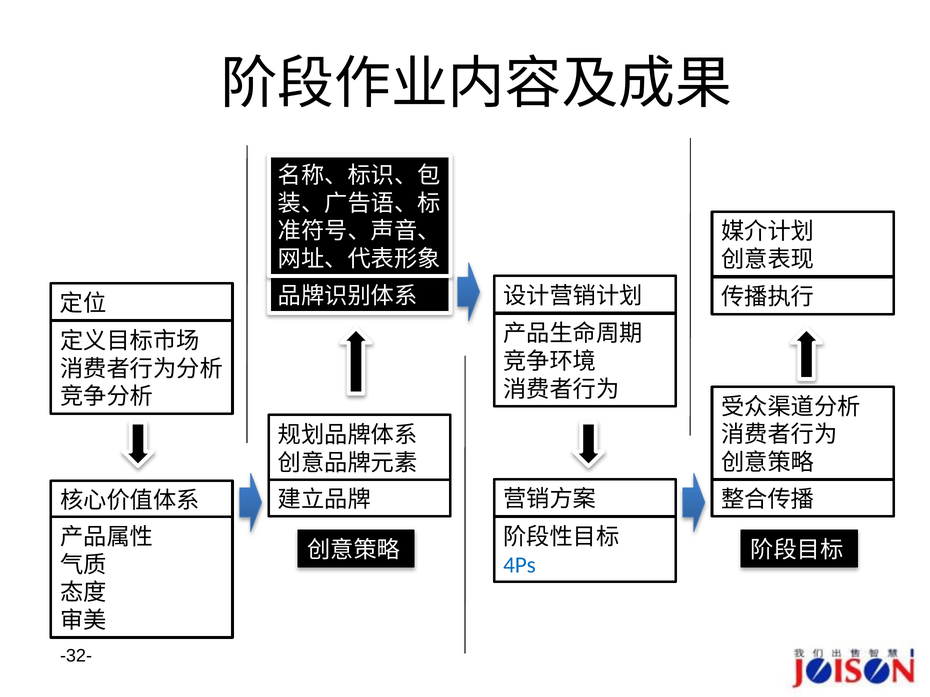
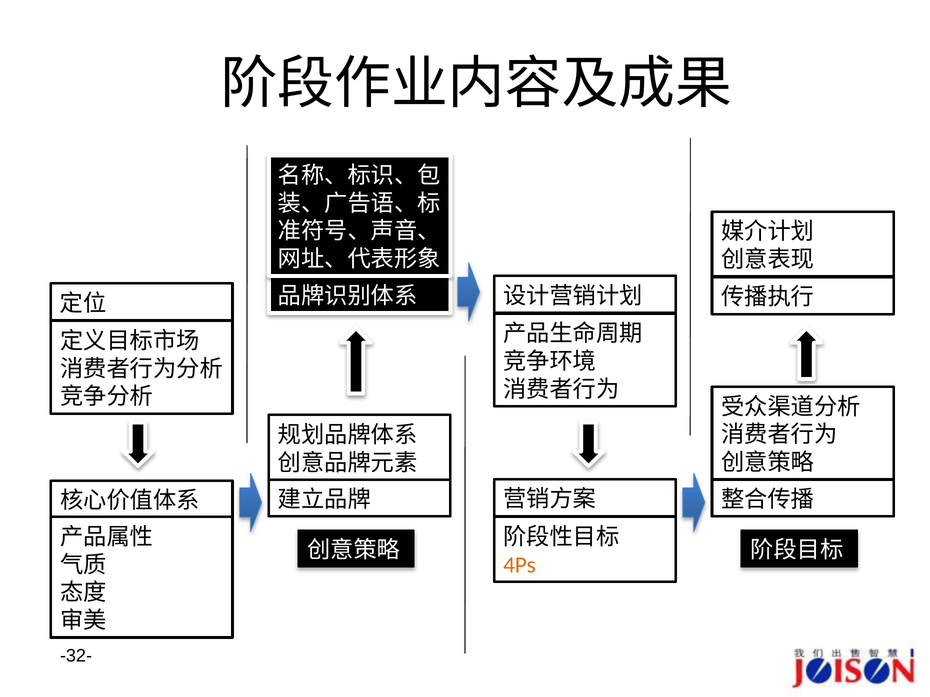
4Ps colour: blue -> orange (520, 565)
